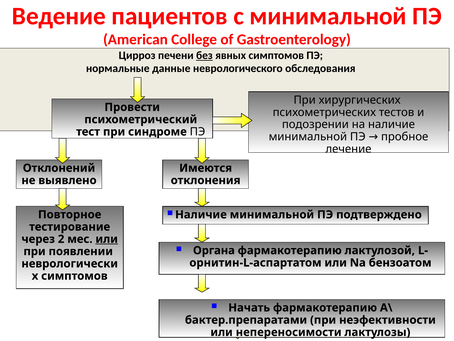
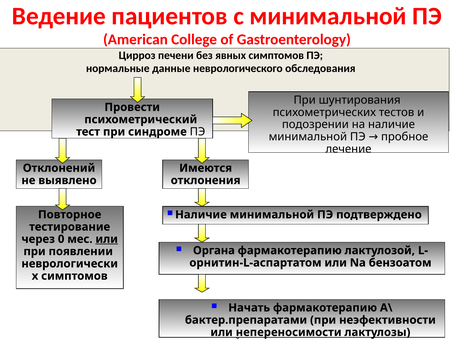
без underline: present -> none (204, 55)
хирургических: хирургических -> шунтирования (360, 100)
2: 2 -> 0 (61, 239)
